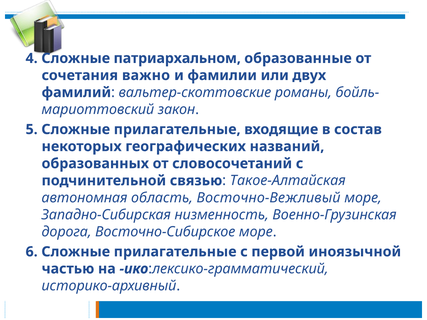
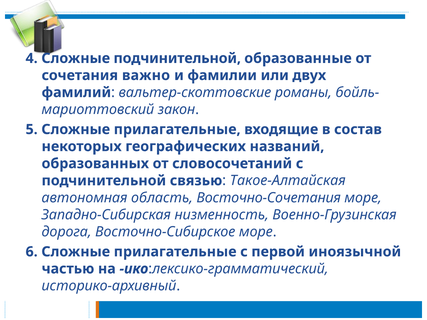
Сложные патриархальном: патриархальном -> подчинительной (177, 58)
Восточно-Вежливый: Восточно-Вежливый -> Восточно-Сочетания (269, 198)
